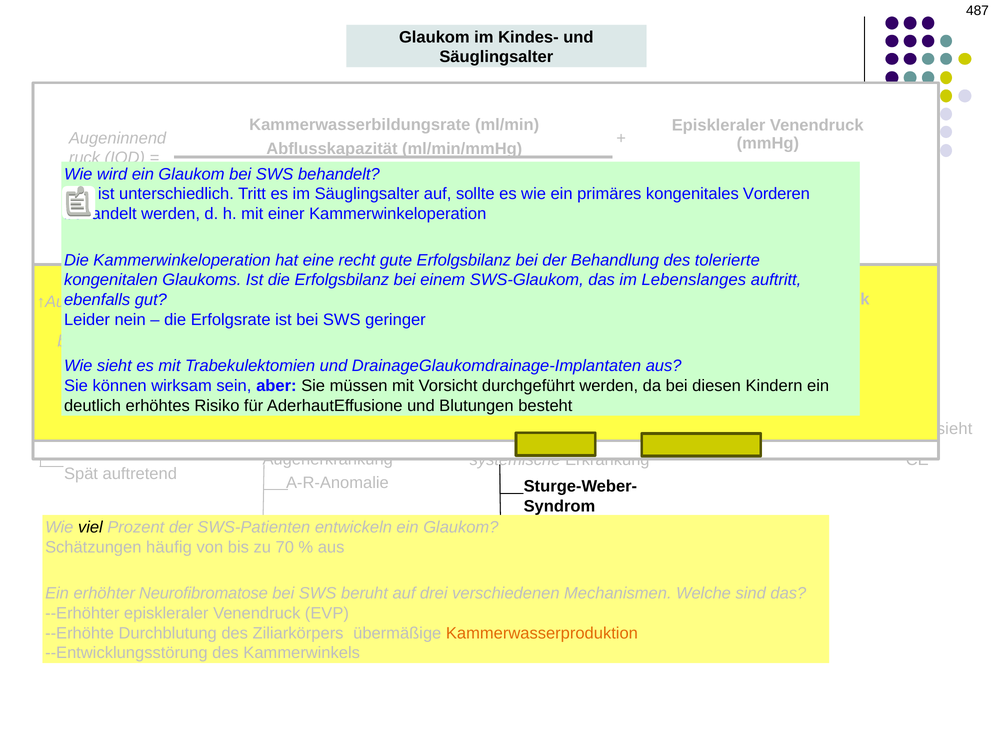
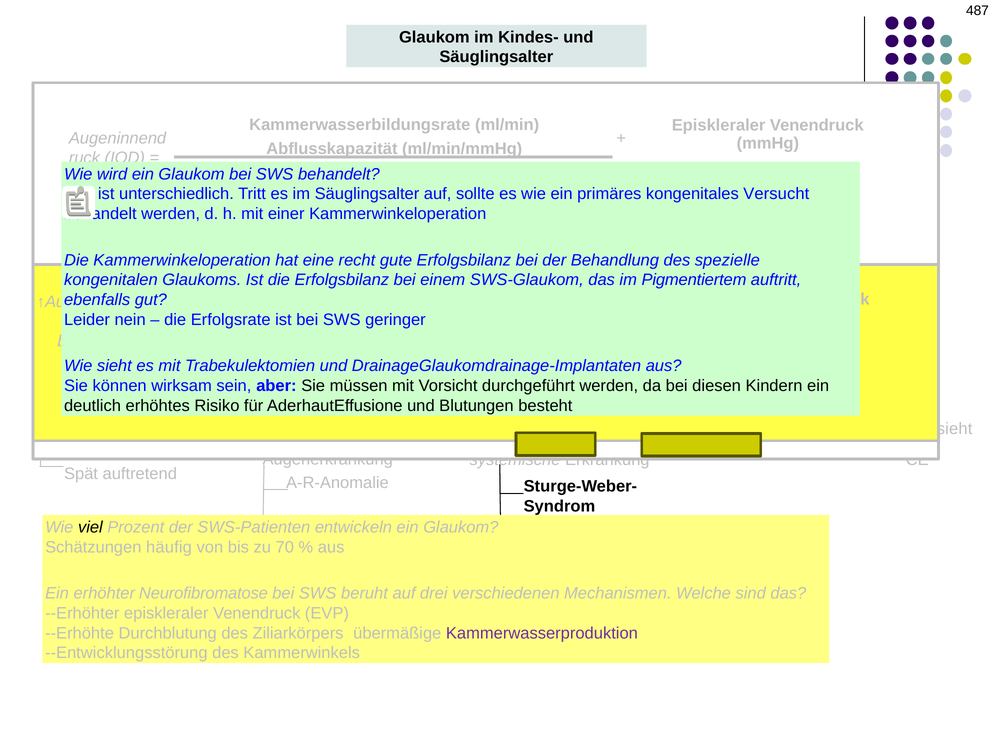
Vorderen: Vorderen -> Versucht (776, 194)
tolerierte: tolerierte -> spezielle (727, 260)
Lebenslanges: Lebenslanges -> Pigmentiertem (694, 280)
Kammerwasserproduktion colour: orange -> purple (542, 634)
